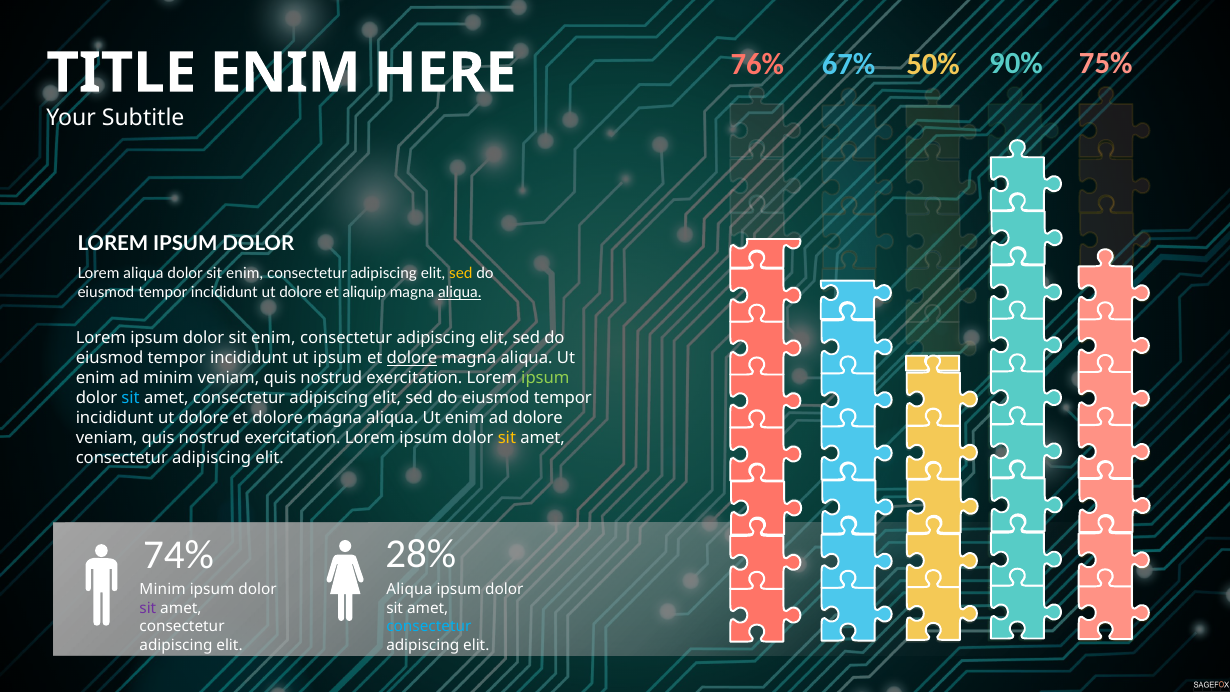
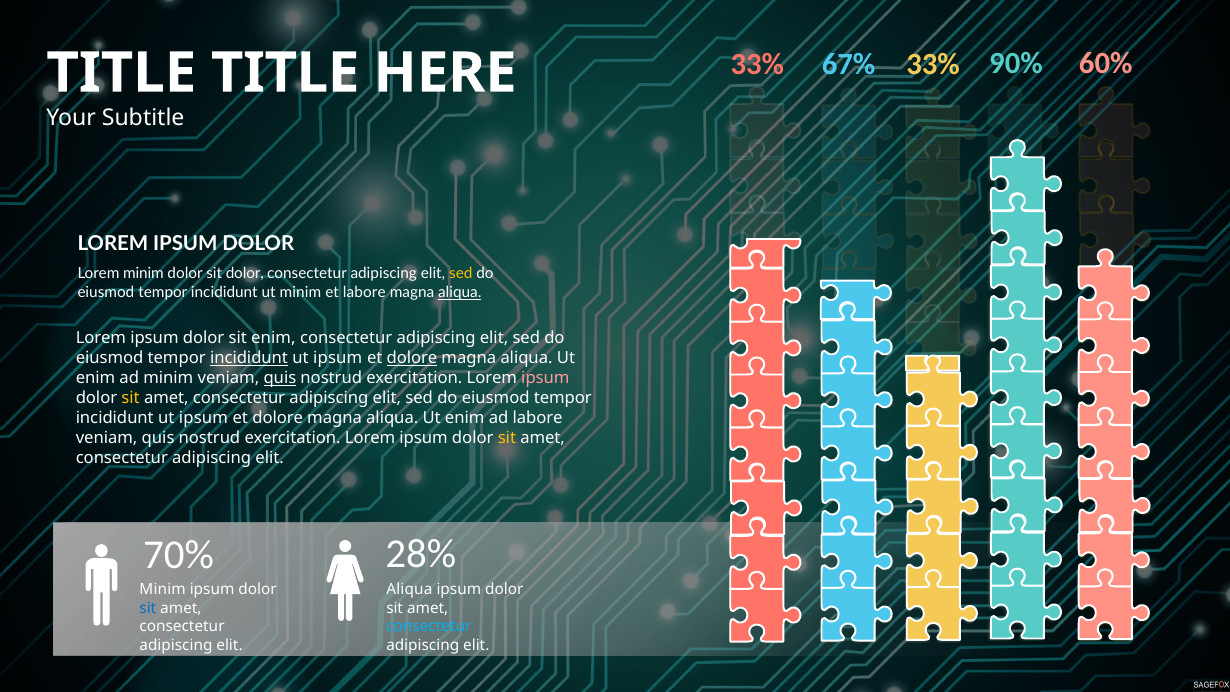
75%: 75% -> 60% (1106, 63)
76%: 76% -> 33% (757, 64)
67% 50%: 50% -> 33% (933, 64)
ENIM: ENIM -> TITLE (285, 73)
Lorem aliqua: aliqua -> minim (144, 274)
enim: enim -> dolor (245, 274)
dolore: dolore -> minim (300, 292)
et aliquip: aliquip -> labore (364, 292)
incididunt underline: none -> present (249, 358)
quis underline: none -> present (280, 378)
ipsum colour: light green -> pink (545, 378)
sit colour: light blue -> yellow (131, 398)
dolore: dolore -> ipsum (203, 418)
ad dolore: dolore -> labore (538, 418)
74%: 74% -> 70% (179, 555)
sit colour: purple -> blue (148, 608)
